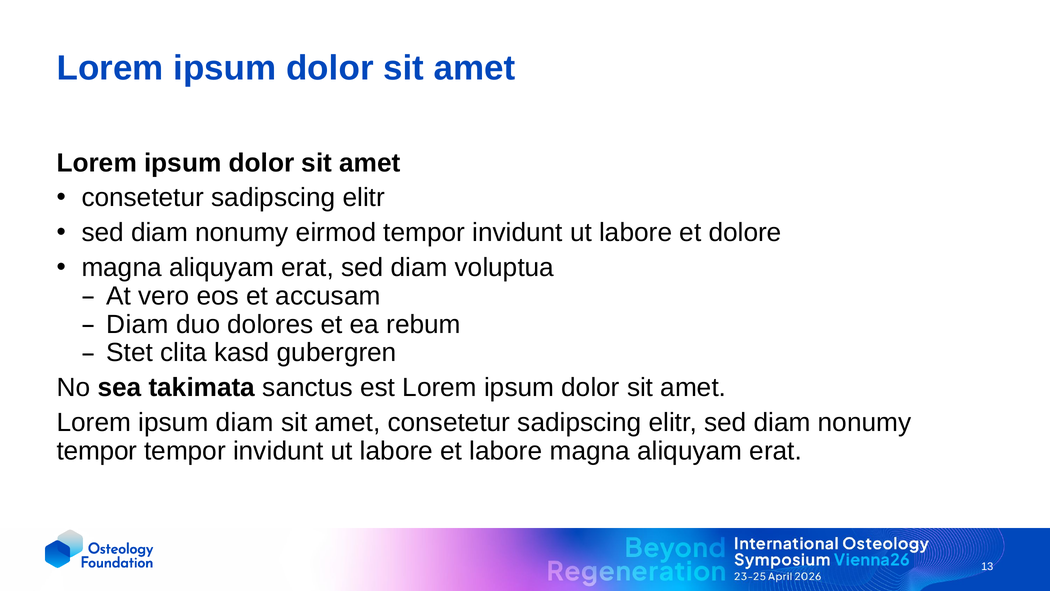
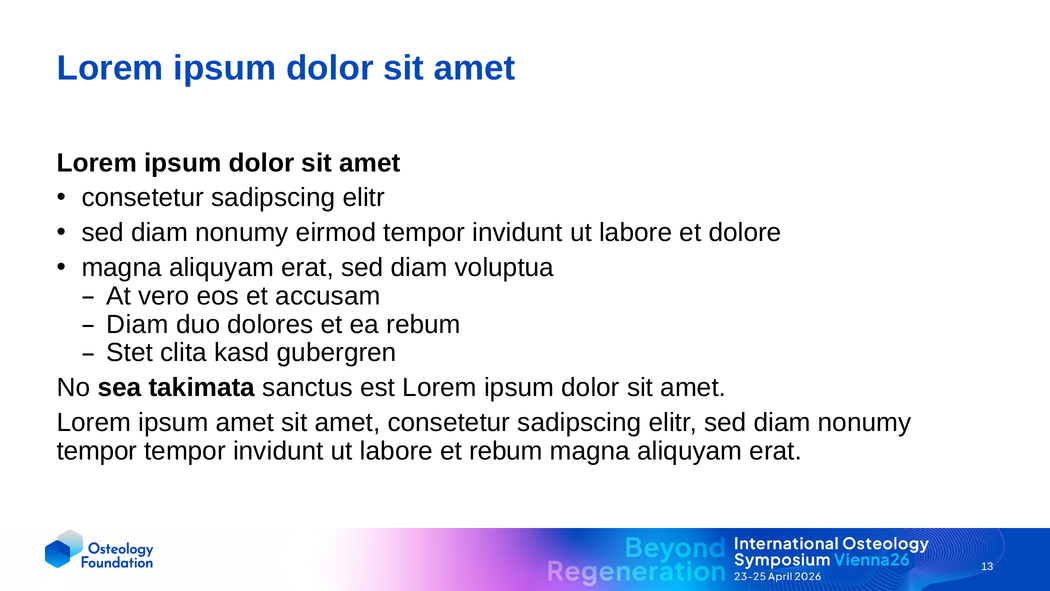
ipsum diam: diam -> amet (245, 422)
et labore: labore -> rebum (506, 451)
